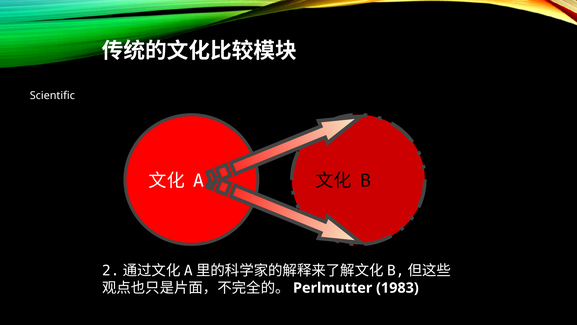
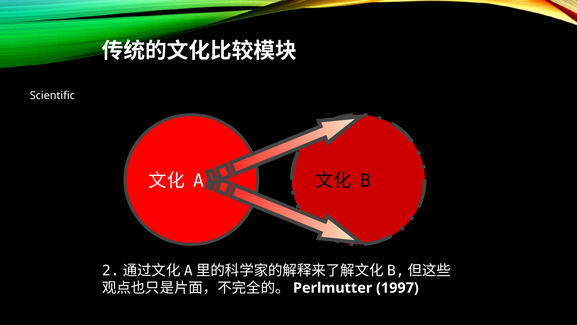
1983: 1983 -> 1997 (397, 288)
